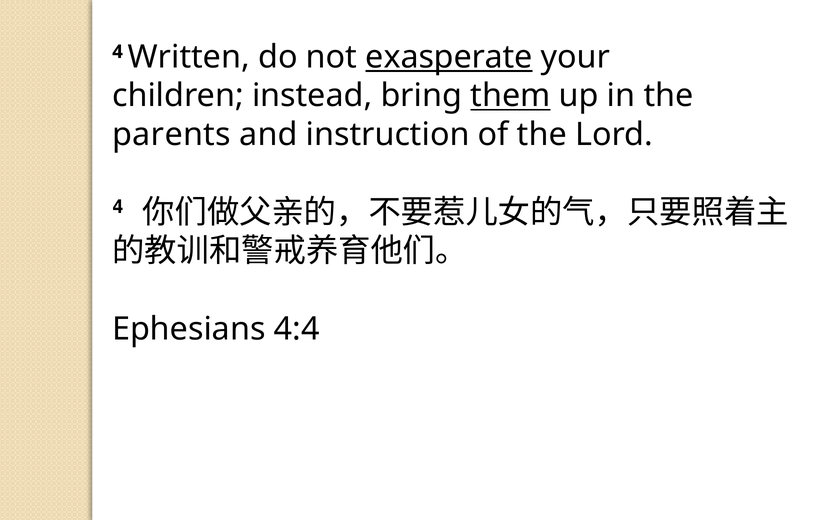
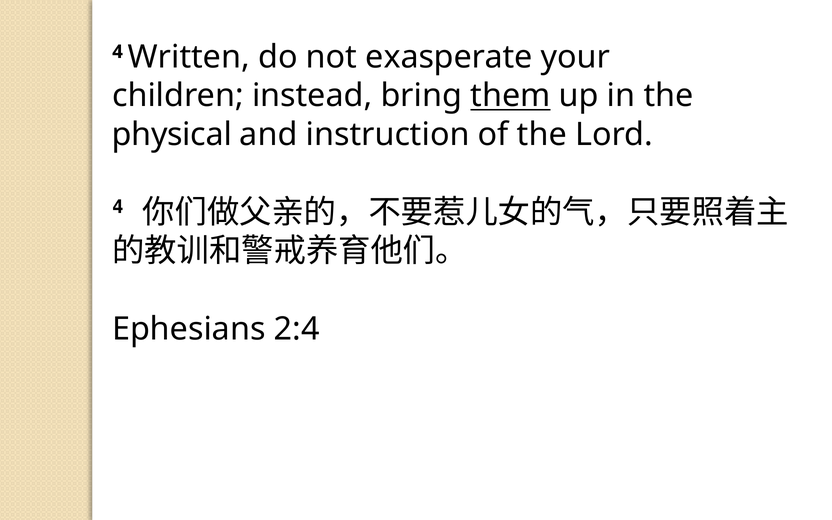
exasperate underline: present -> none (449, 57)
parents: parents -> physical (172, 135)
4:4: 4:4 -> 2:4 (297, 329)
